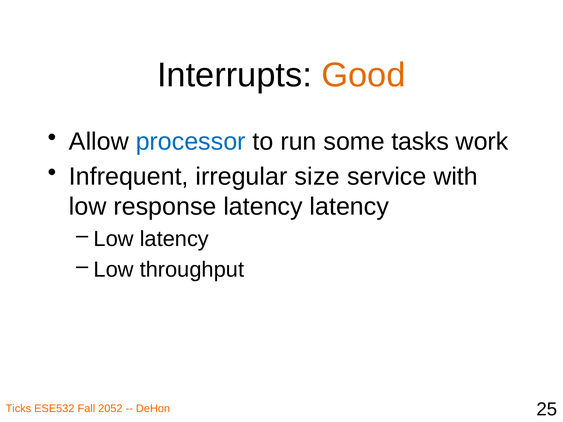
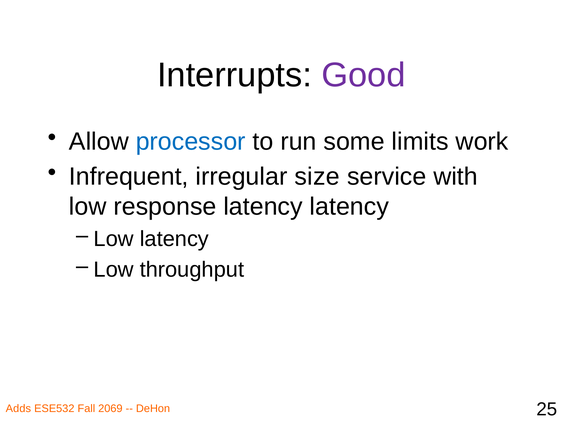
Good colour: orange -> purple (363, 75)
tasks: tasks -> limits (420, 142)
Ticks: Ticks -> Adds (18, 409)
2052: 2052 -> 2069 (110, 409)
